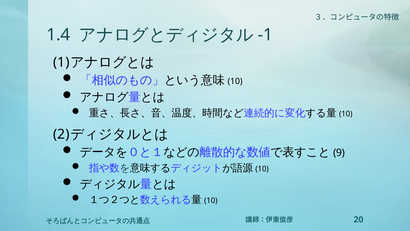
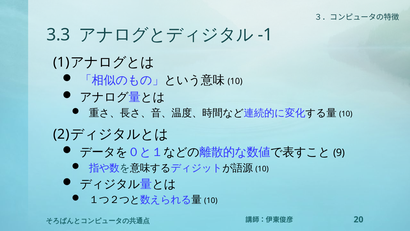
1.4: 1.4 -> 3.3 (58, 35)
